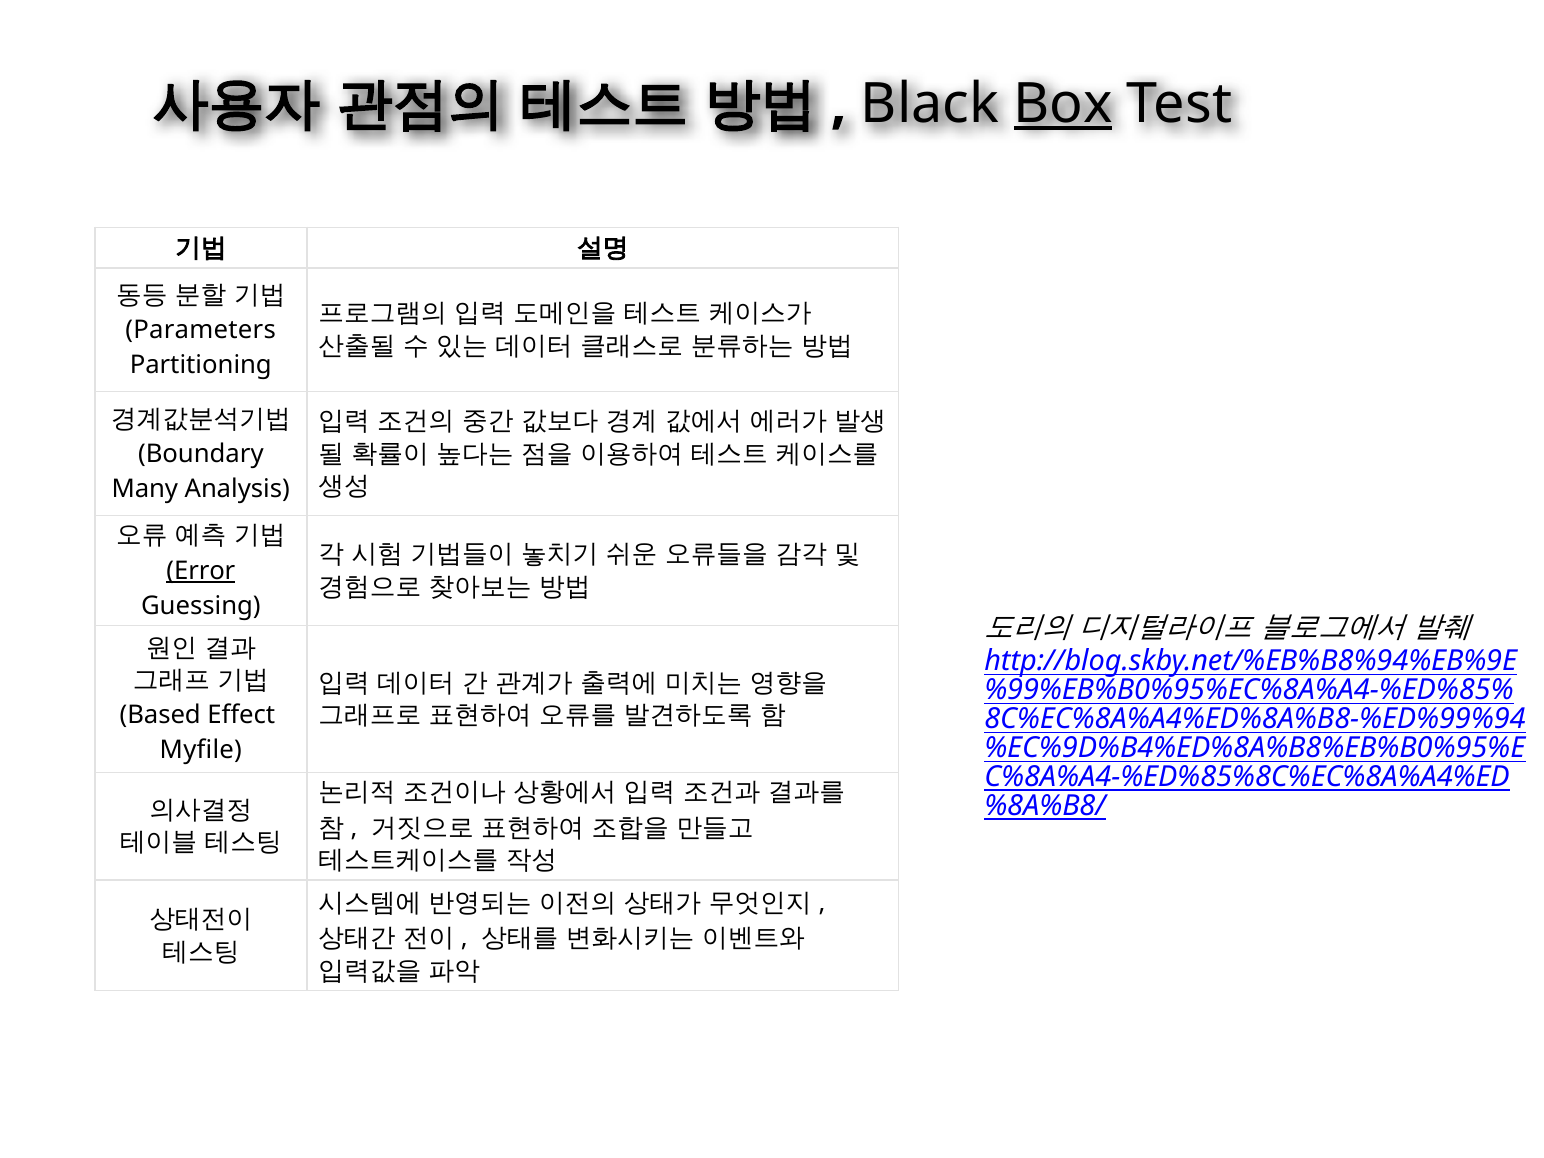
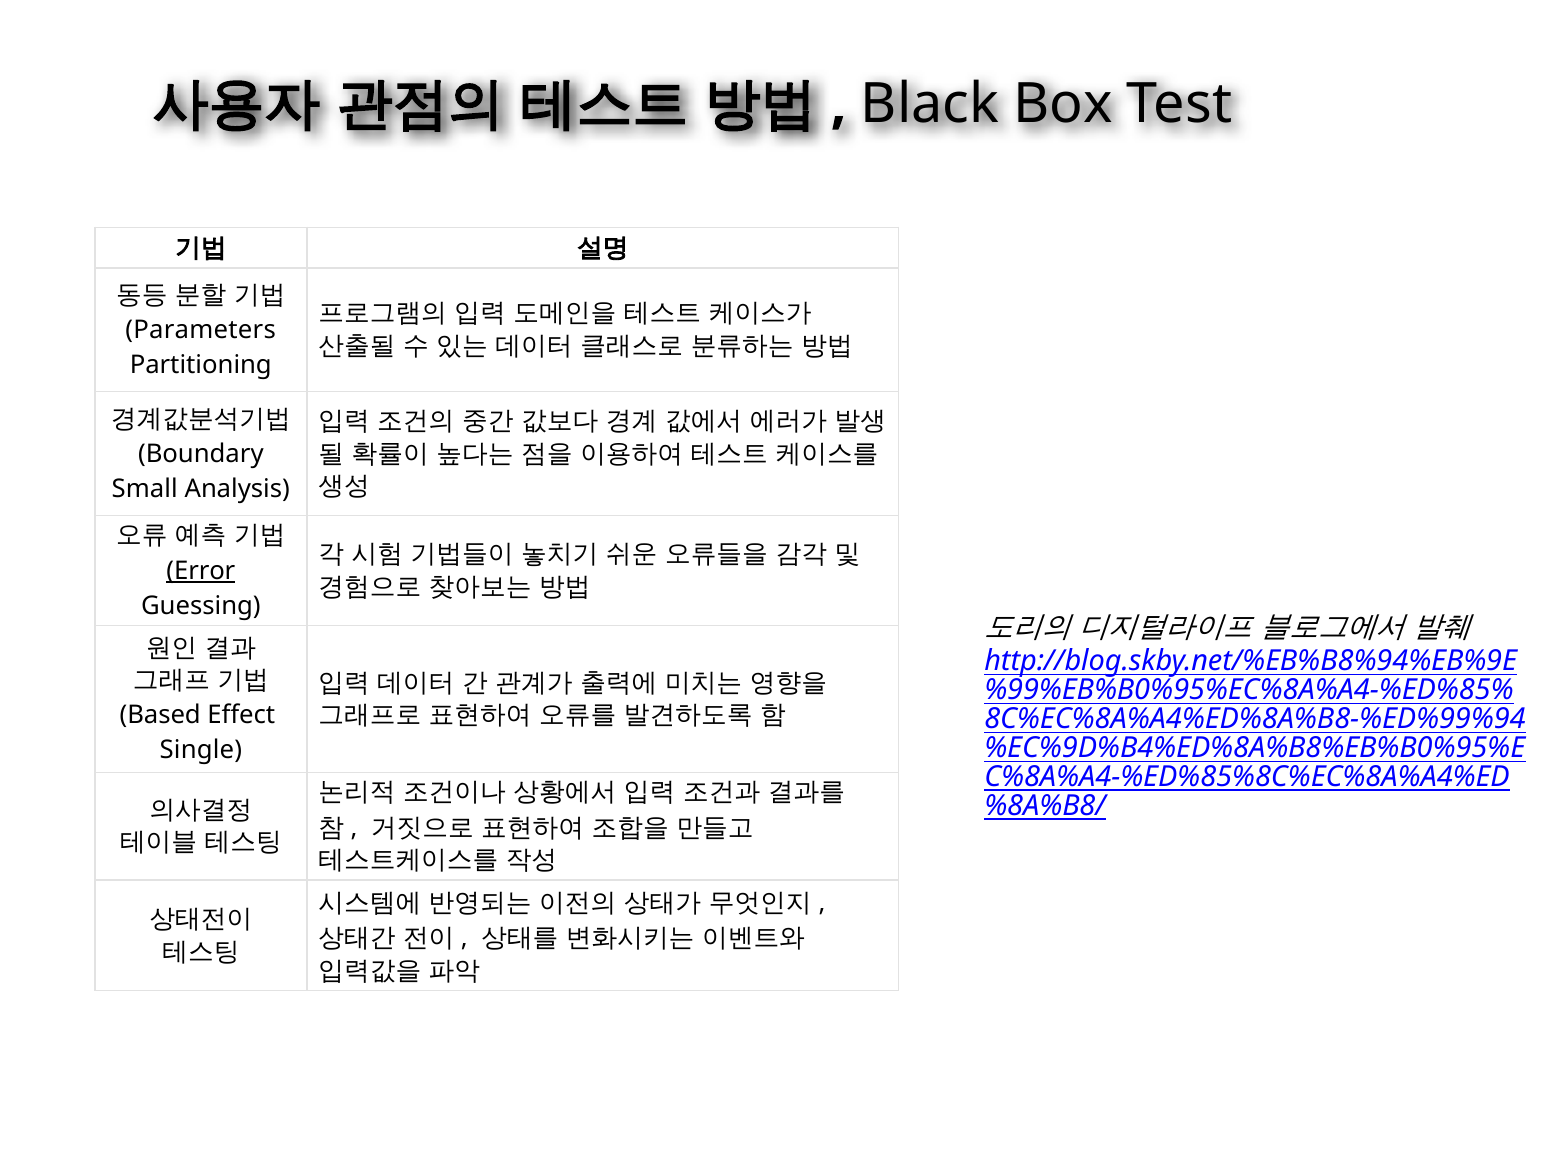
Box underline: present -> none (1063, 104)
Many: Many -> Small (145, 489)
Myfile: Myfile -> Single (201, 750)
